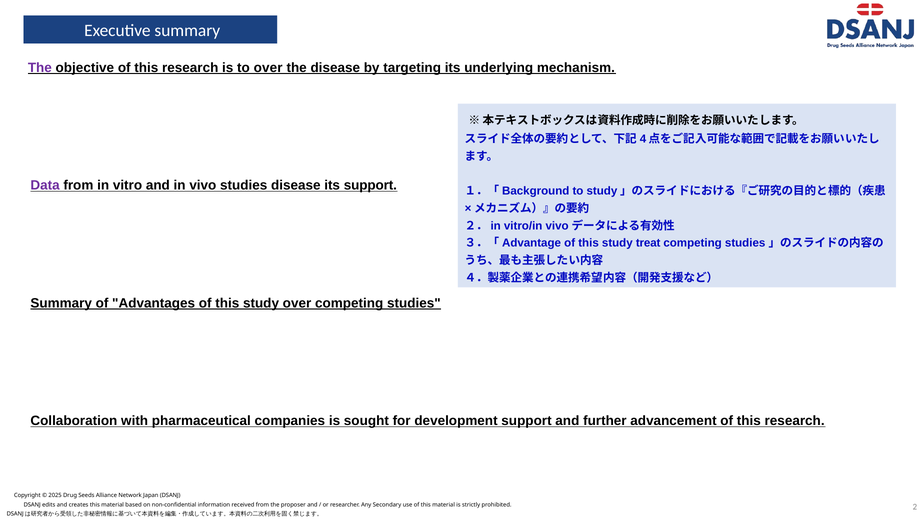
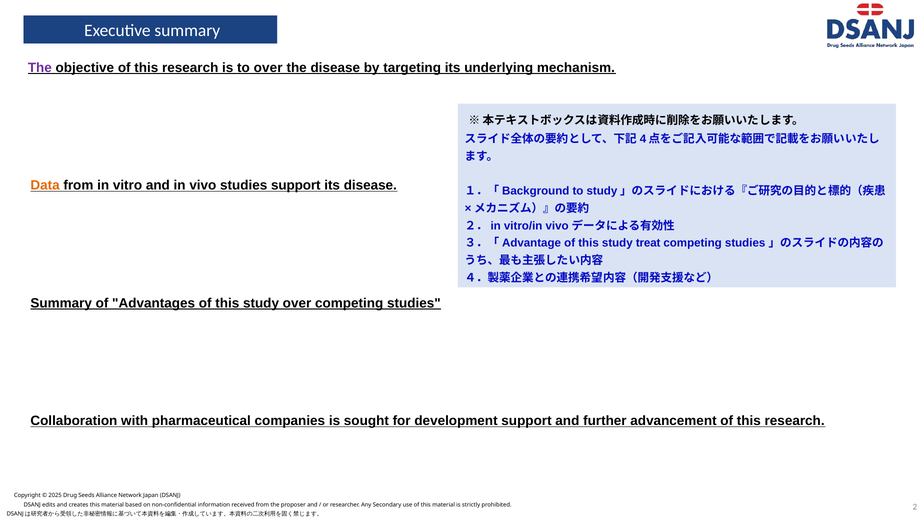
Data colour: purple -> orange (45, 185)
studies disease: disease -> support (296, 185)
its support: support -> disease (370, 185)
